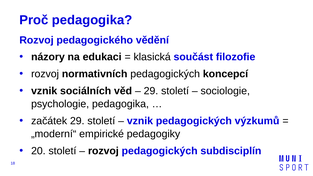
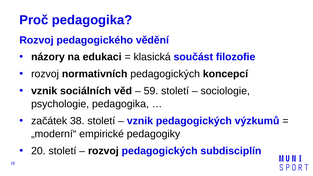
29: 29 -> 59 (151, 91)
začátek 29: 29 -> 38 (77, 121)
